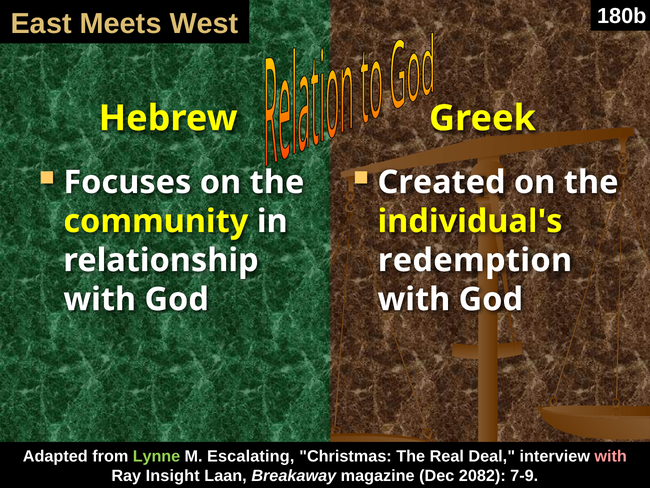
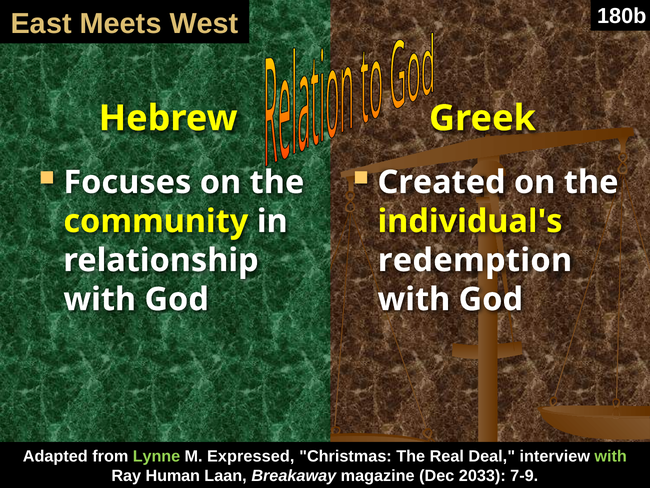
Escalating: Escalating -> Expressed (251, 456)
with colour: pink -> light green (611, 456)
Insight: Insight -> Human (173, 475)
2082: 2082 -> 2033 (482, 475)
